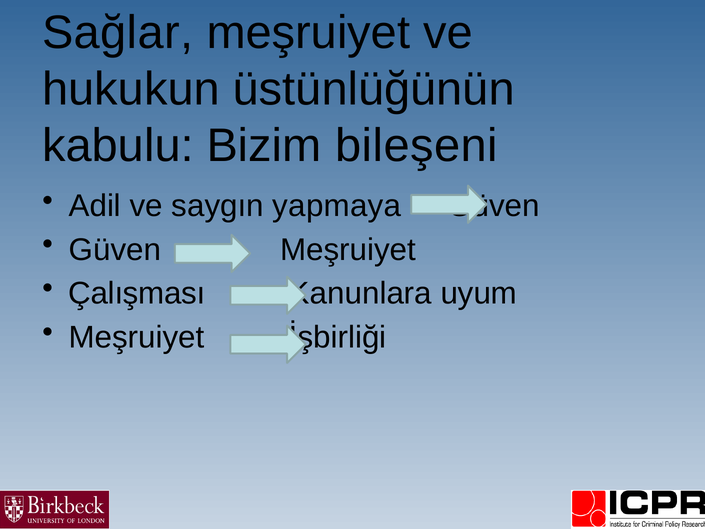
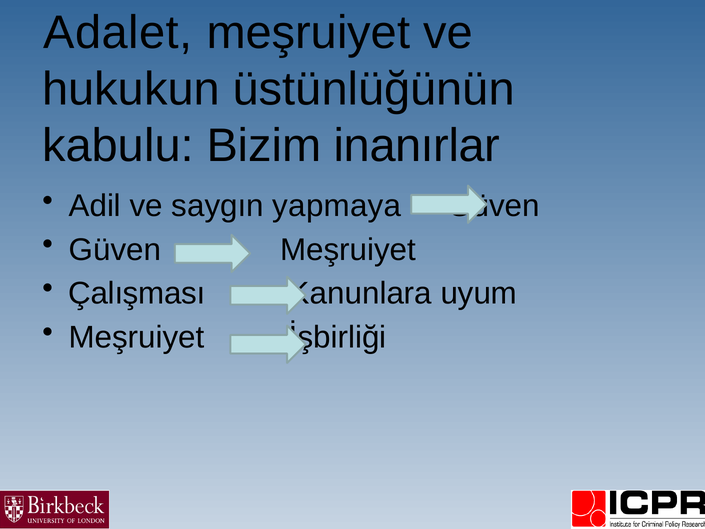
Sağlar: Sağlar -> Adalet (118, 33)
bileşeni: bileşeni -> inanırlar (417, 146)
